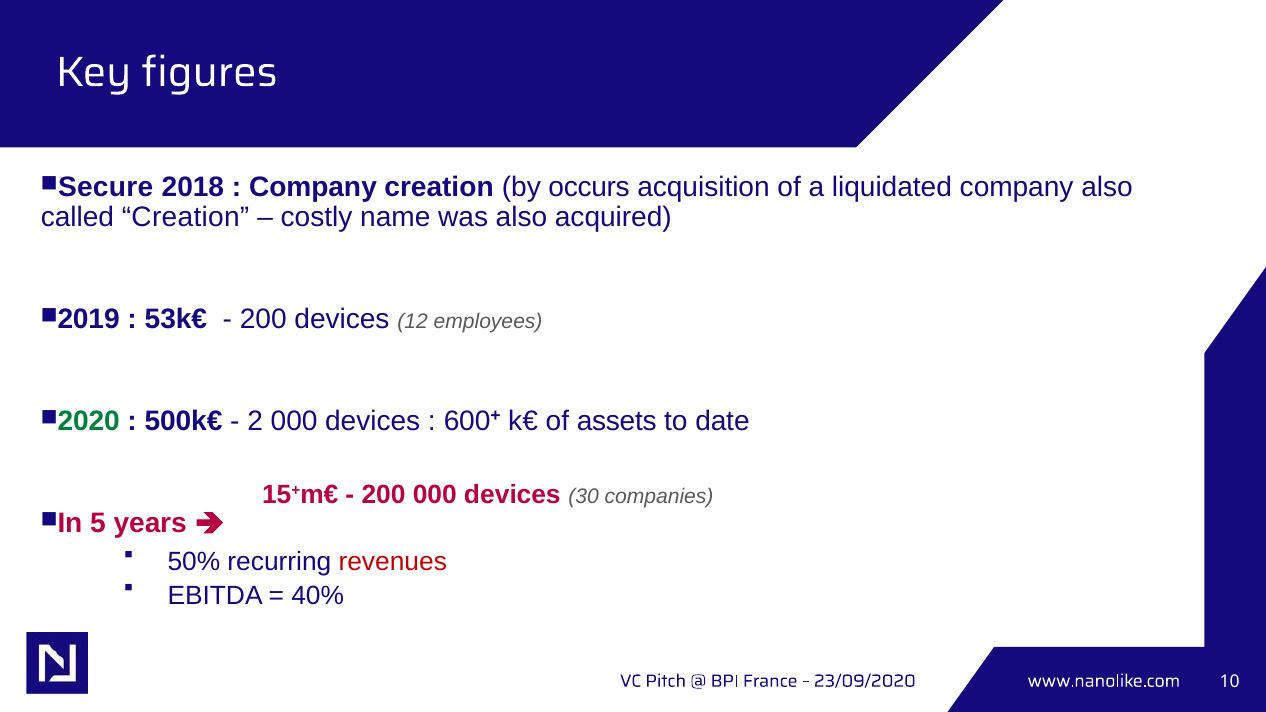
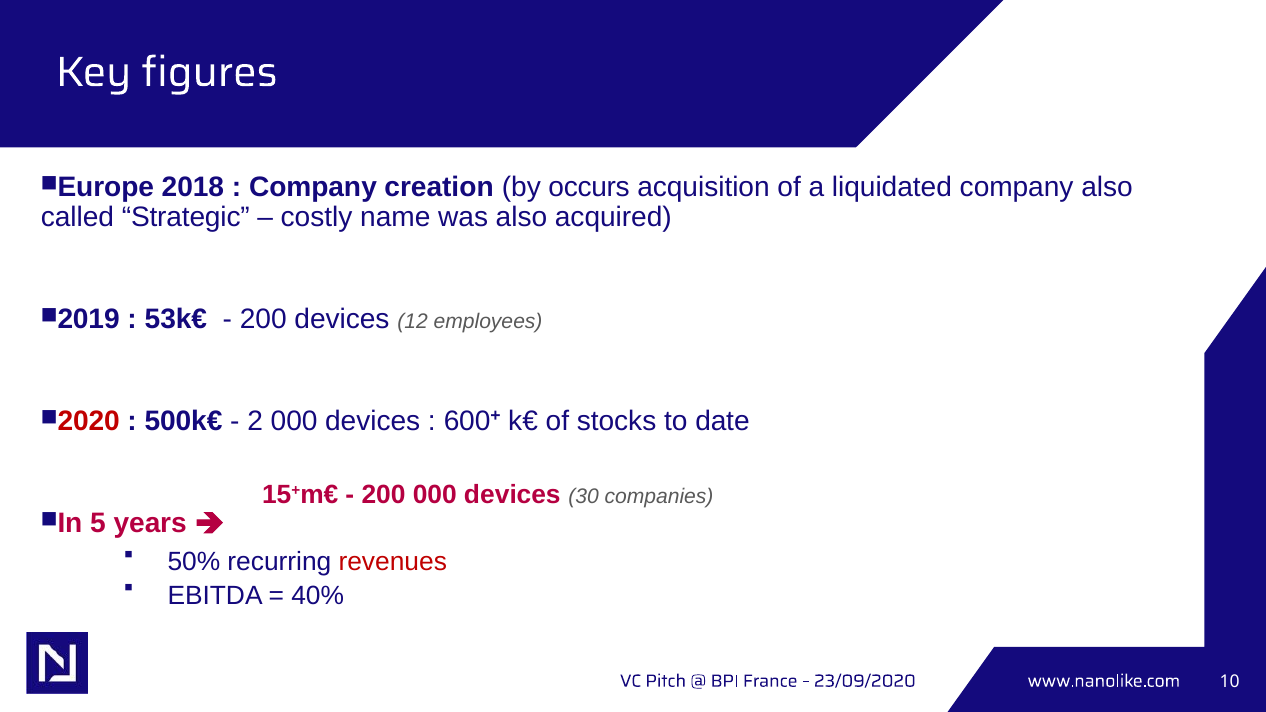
Secure: Secure -> Europe (106, 187)
called Creation: Creation -> Strategic (186, 218)
2020 colour: green -> red (89, 422)
assets: assets -> stocks (617, 422)
